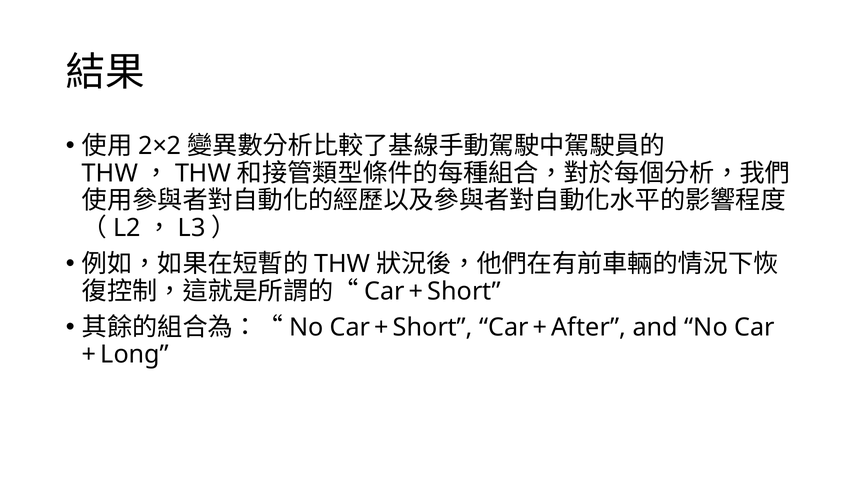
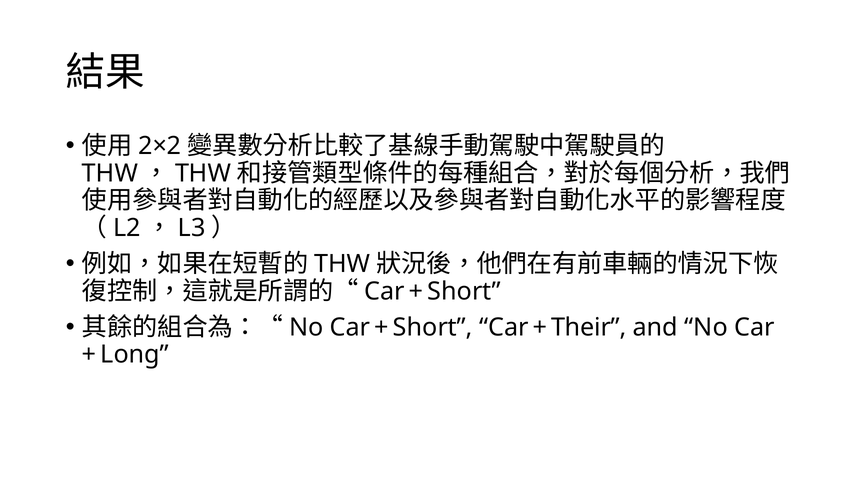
After: After -> Their (589, 327)
